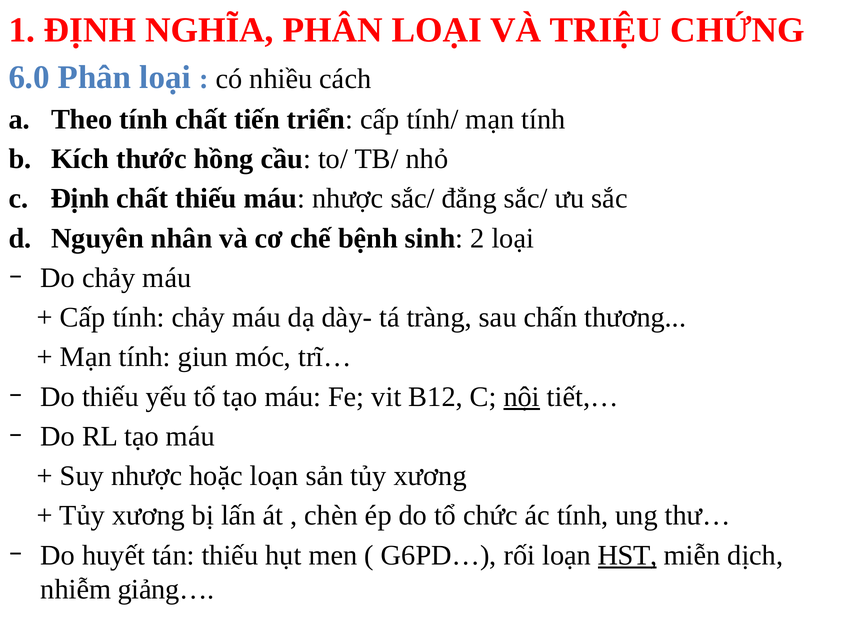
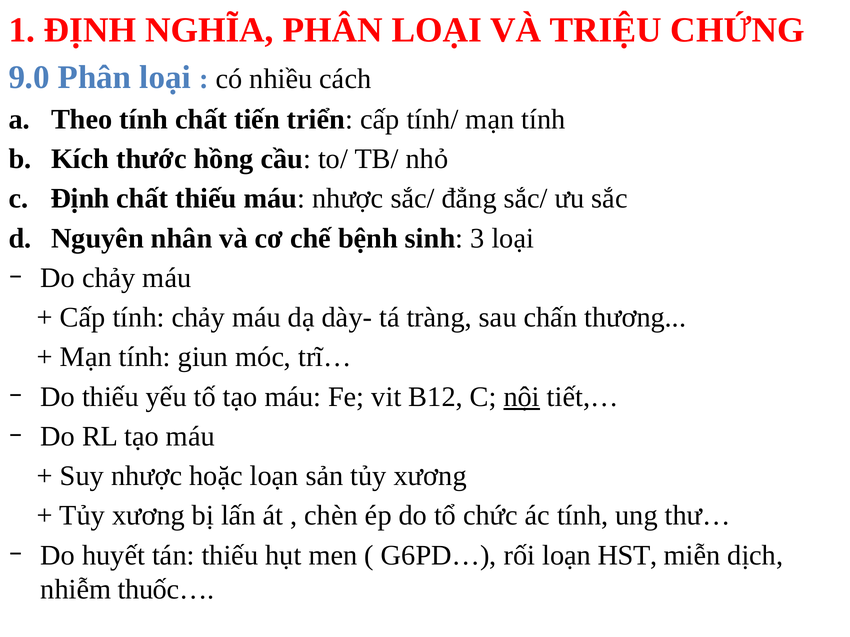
6.0: 6.0 -> 9.0 (29, 77)
2: 2 -> 3 (477, 238)
HST underline: present -> none (627, 556)
giảng…: giảng… -> thuốc… (166, 590)
